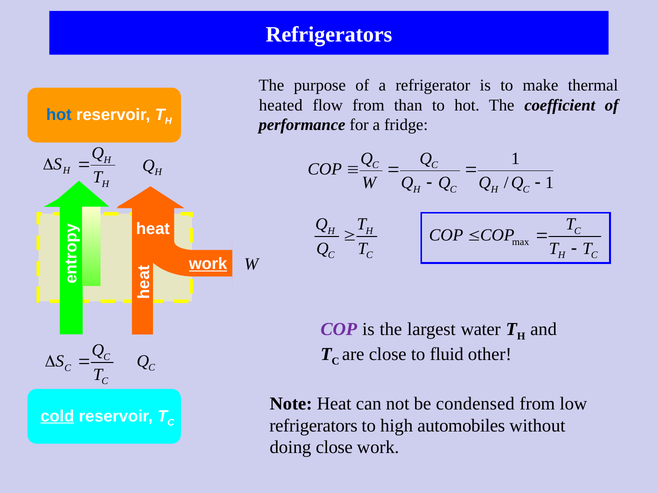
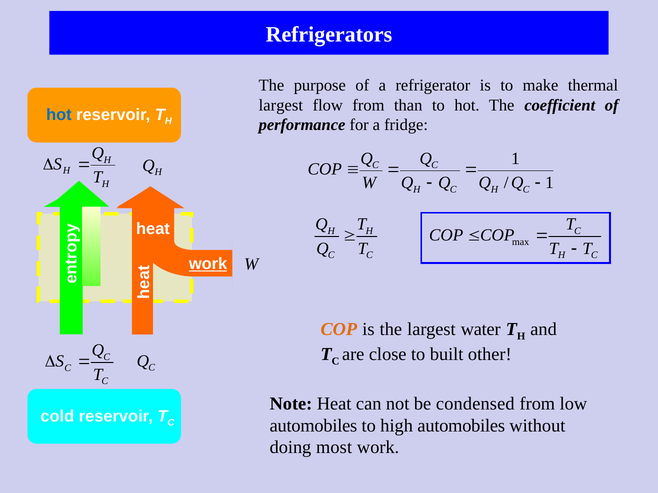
heated: heated -> largest (281, 105)
COP colour: purple -> orange (339, 329)
fluid: fluid -> built (447, 354)
cold underline: present -> none (57, 417)
refrigerators: refrigerators -> automobiles (313, 426)
doing close: close -> most (334, 448)
